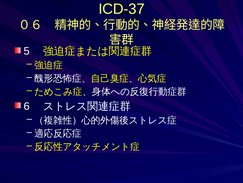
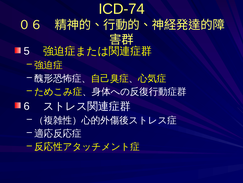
ICD-37: ICD-37 -> ICD-74 (122, 9)
